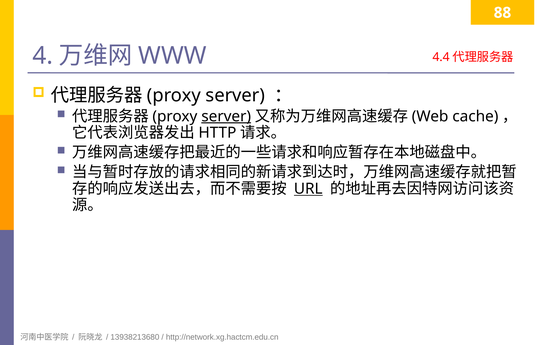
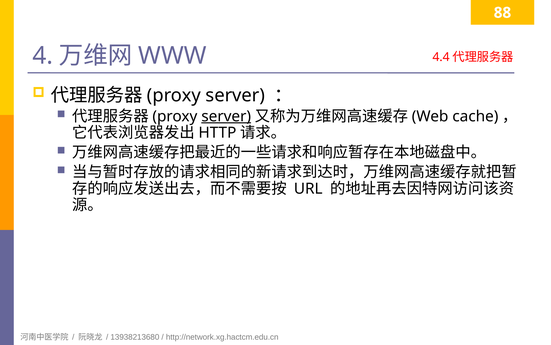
URL underline: present -> none (308, 188)
